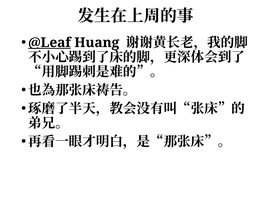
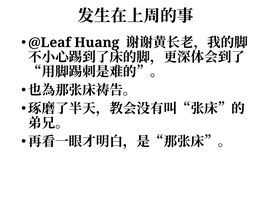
@Leaf underline: present -> none (49, 43)
